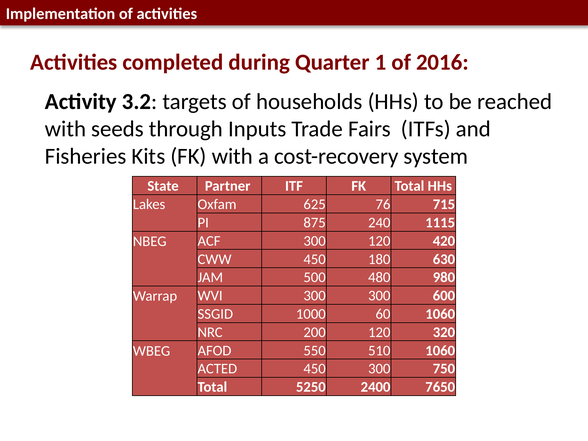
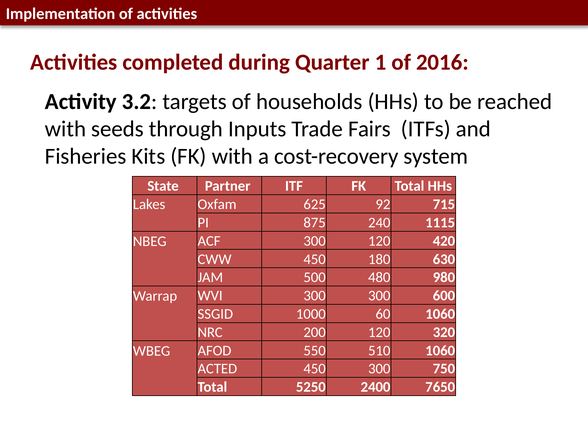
76: 76 -> 92 (383, 204)
